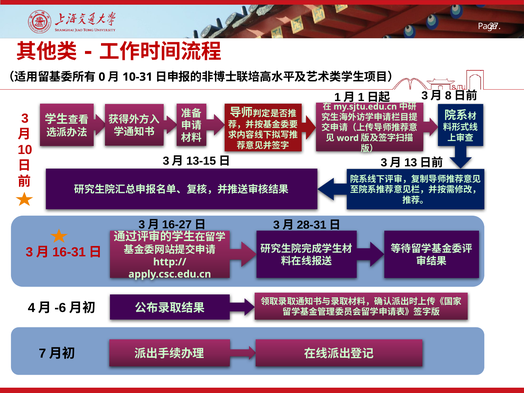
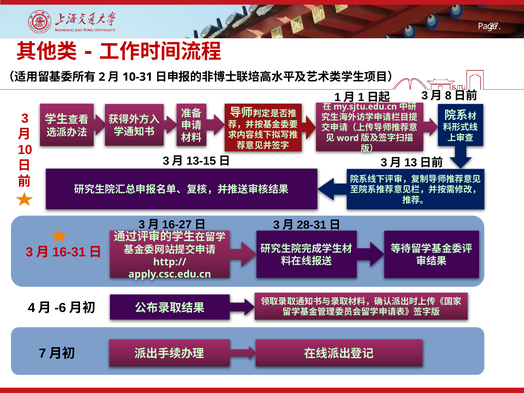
0: 0 -> 2 (102, 77)
